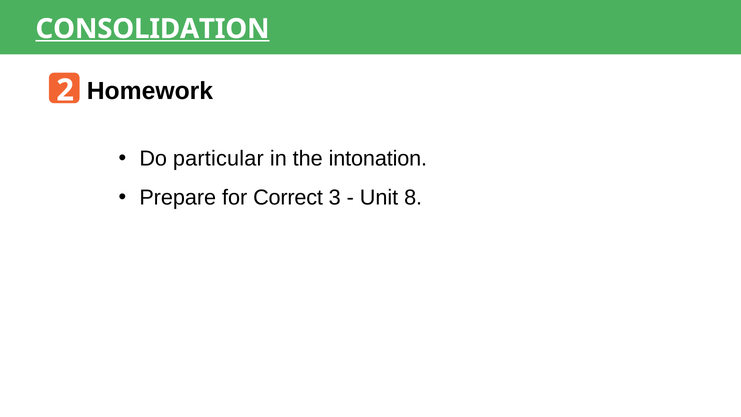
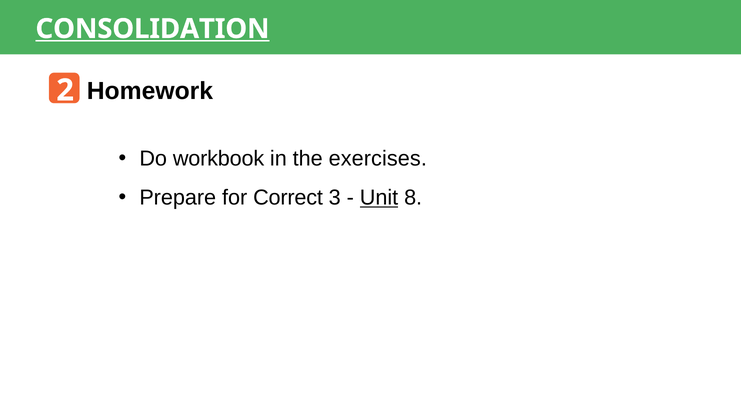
particular: particular -> workbook (219, 159)
intonation: intonation -> exercises (378, 159)
Unit underline: none -> present (379, 198)
